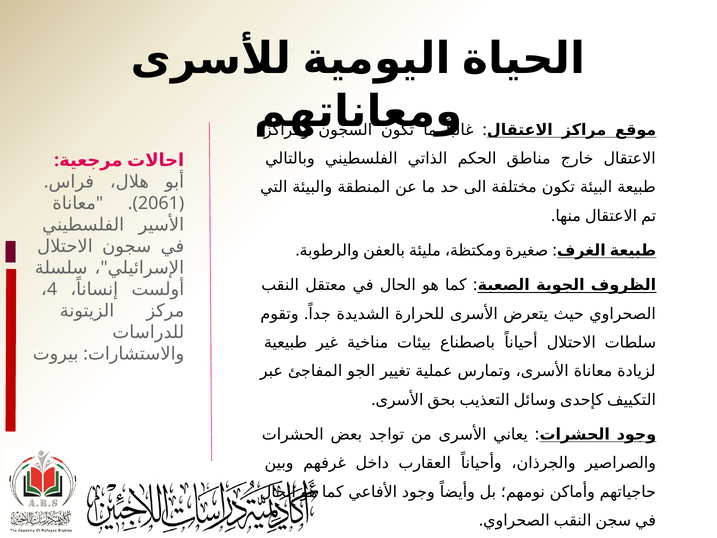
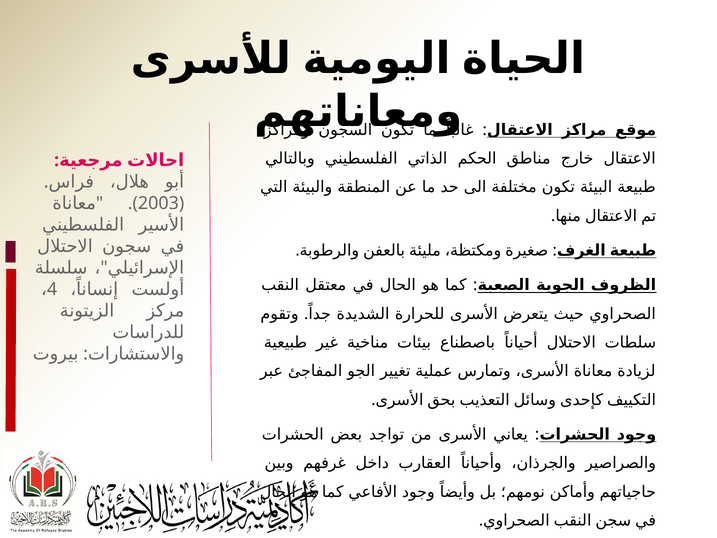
2061: 2061 -> 2003 (158, 203)
